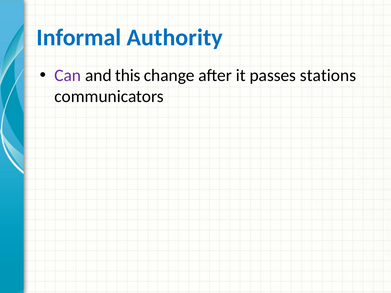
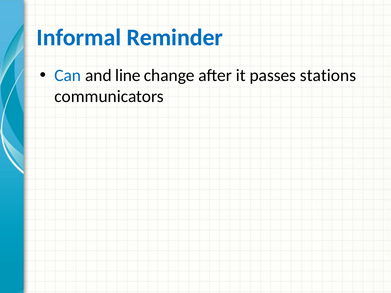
Authority: Authority -> Reminder (175, 38)
Can colour: purple -> blue (68, 76)
this: this -> line (128, 76)
